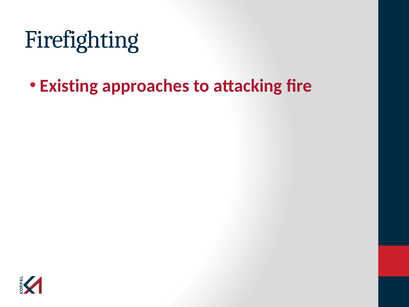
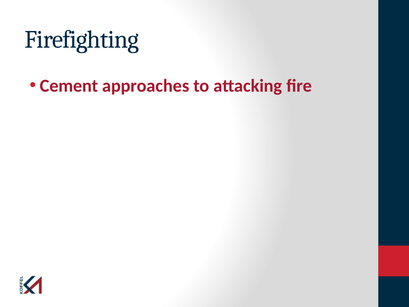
Existing: Existing -> Cement (69, 86)
